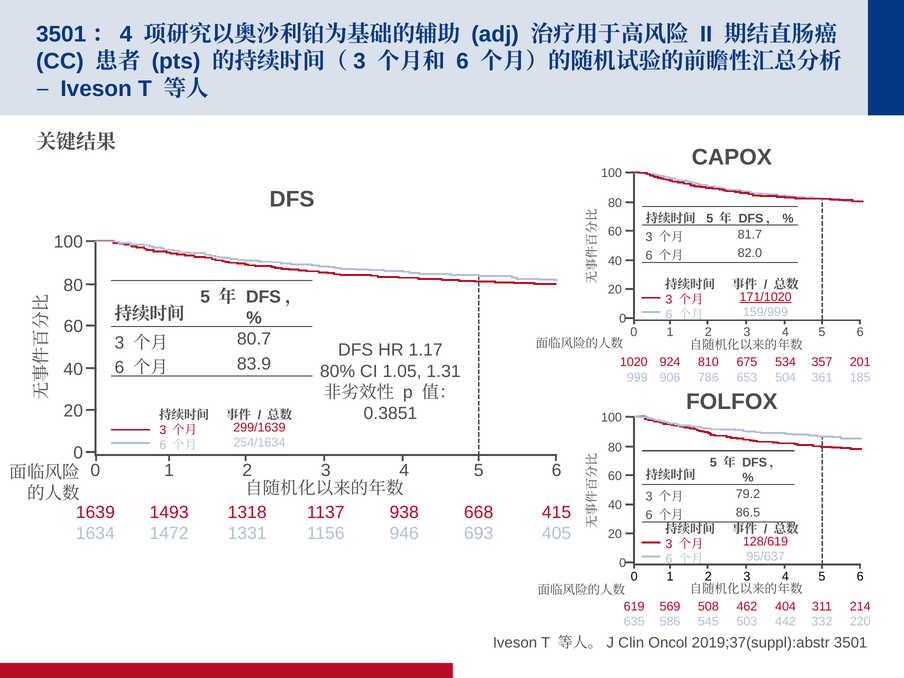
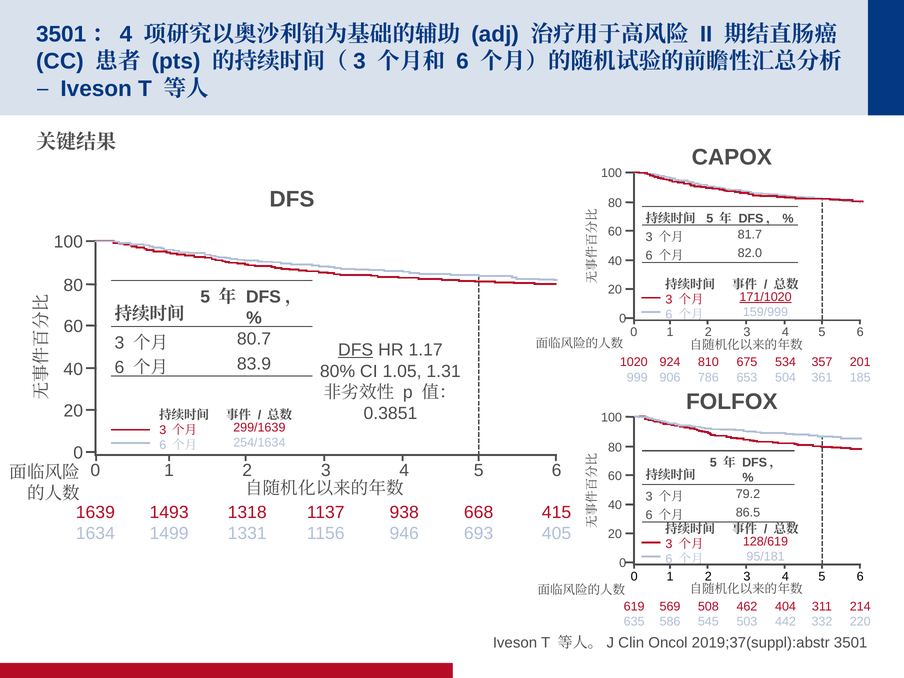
DFS underline: none -> present (356, 350)
1472: 1472 -> 1499 (169, 534)
95/637: 95/637 -> 95/181 (766, 557)
